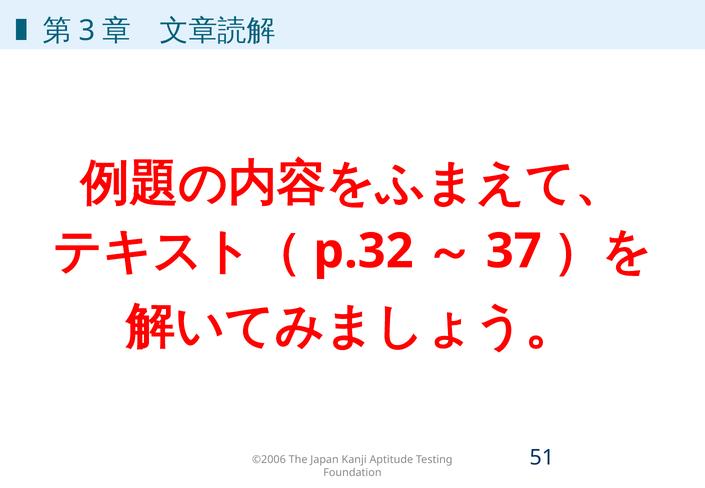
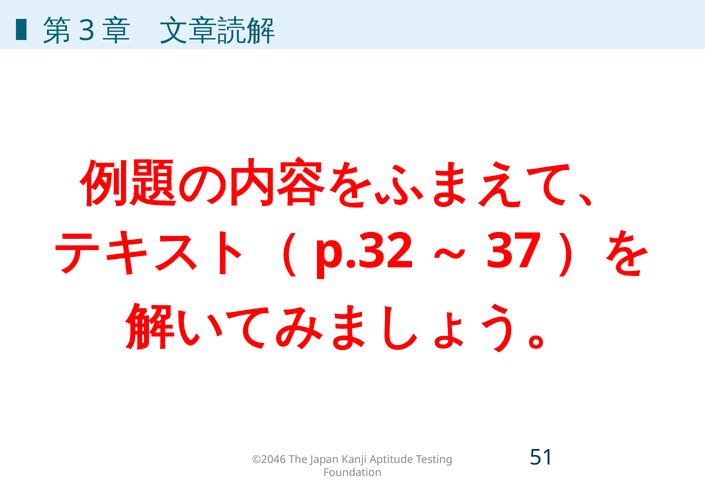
©2006: ©2006 -> ©2046 (269, 460)
